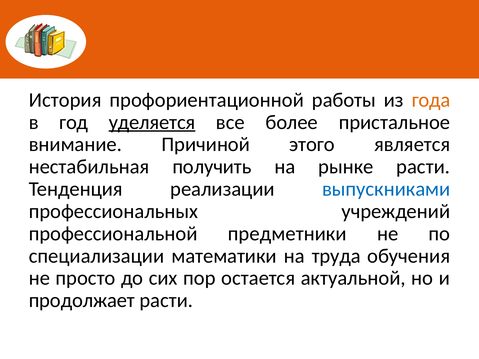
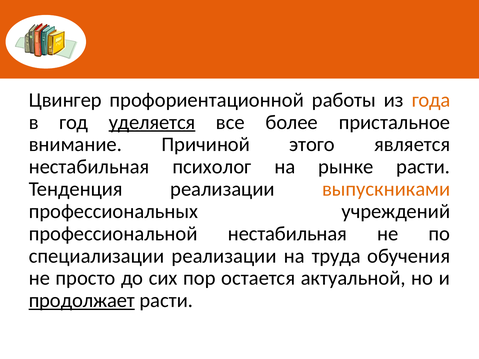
История: История -> Цвингер (65, 100)
получить: получить -> психолог (212, 167)
выпускниками colour: blue -> orange (386, 189)
профессиональной предметники: предметники -> нестабильная (287, 234)
специализации математики: математики -> реализации (224, 256)
продолжает underline: none -> present (82, 301)
